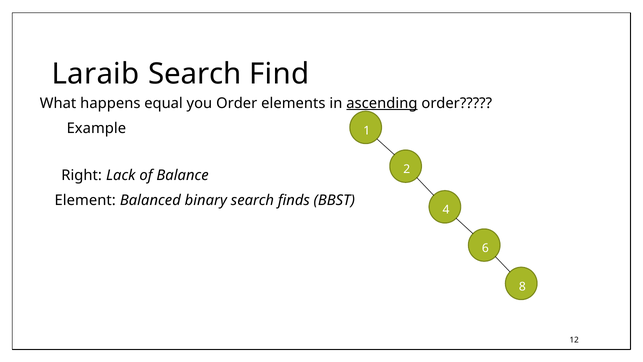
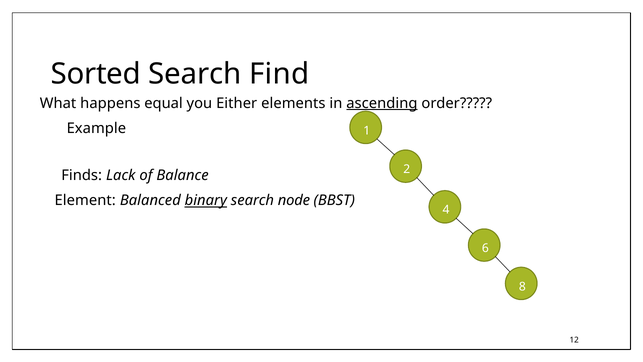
Laraib: Laraib -> Sorted (96, 74)
you Order: Order -> Either (237, 103)
Right: Right -> Finds (82, 175)
binary underline: none -> present (206, 200)
finds: finds -> node (294, 200)
